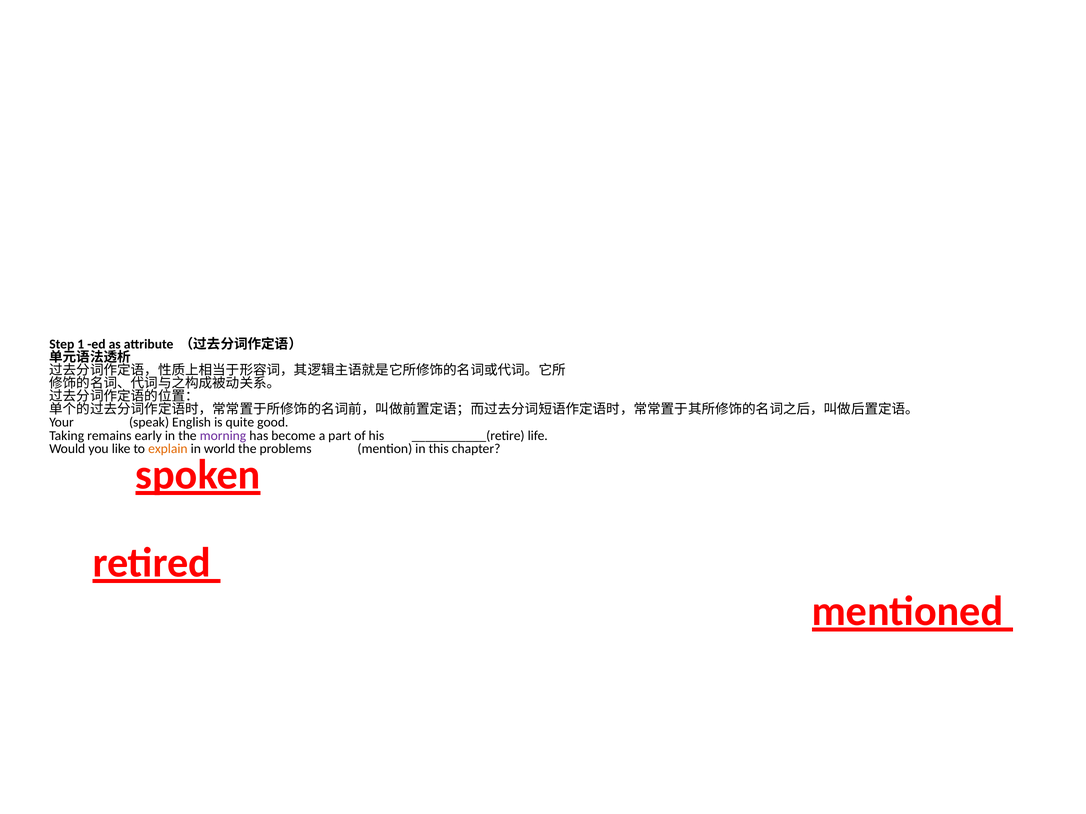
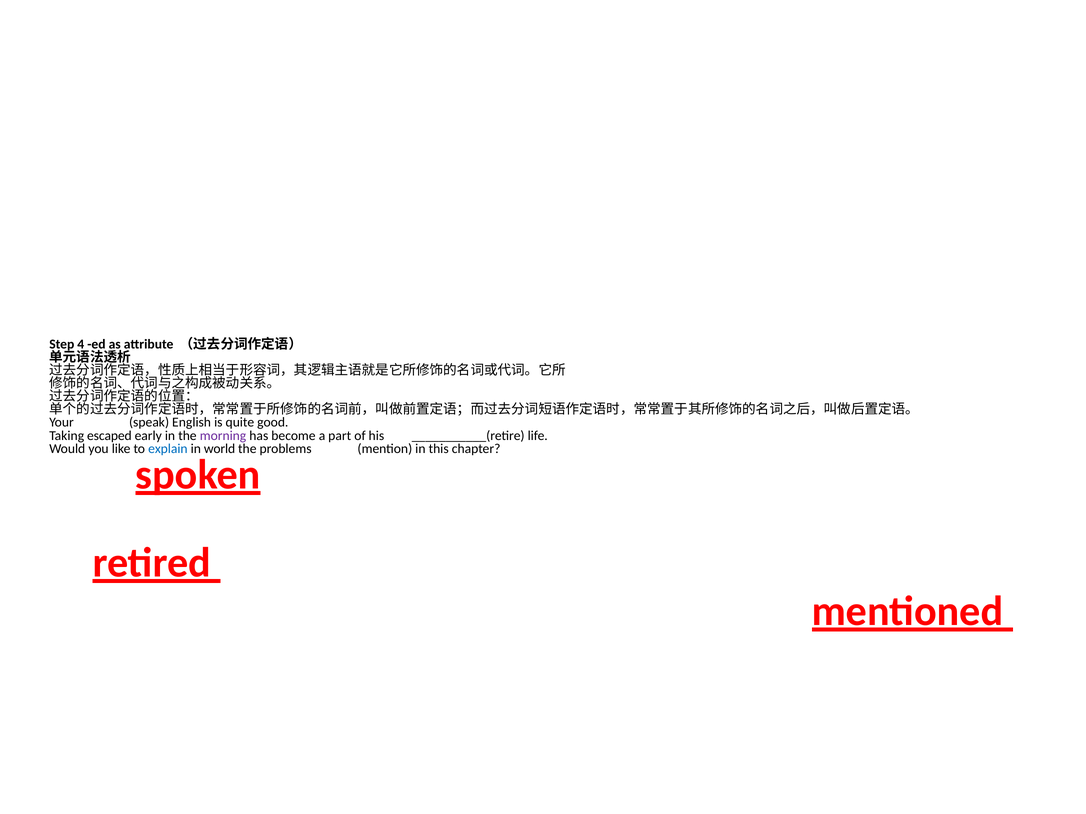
1: 1 -> 4 (81, 344)
remains: remains -> escaped (109, 436)
explain colour: orange -> blue (168, 449)
